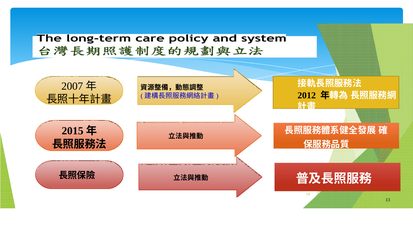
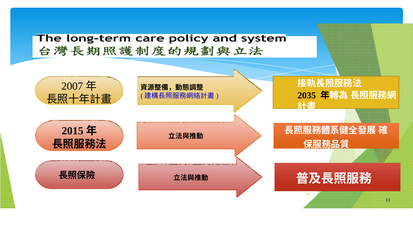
2012: 2012 -> 2035 (307, 96)
